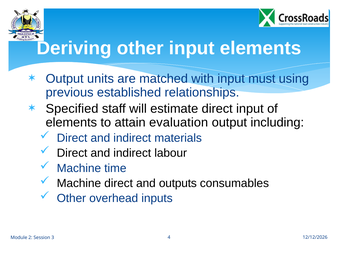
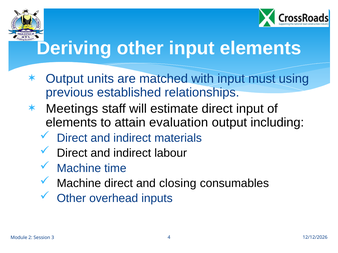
Specified: Specified -> Meetings (72, 109)
outputs: outputs -> closing (178, 184)
